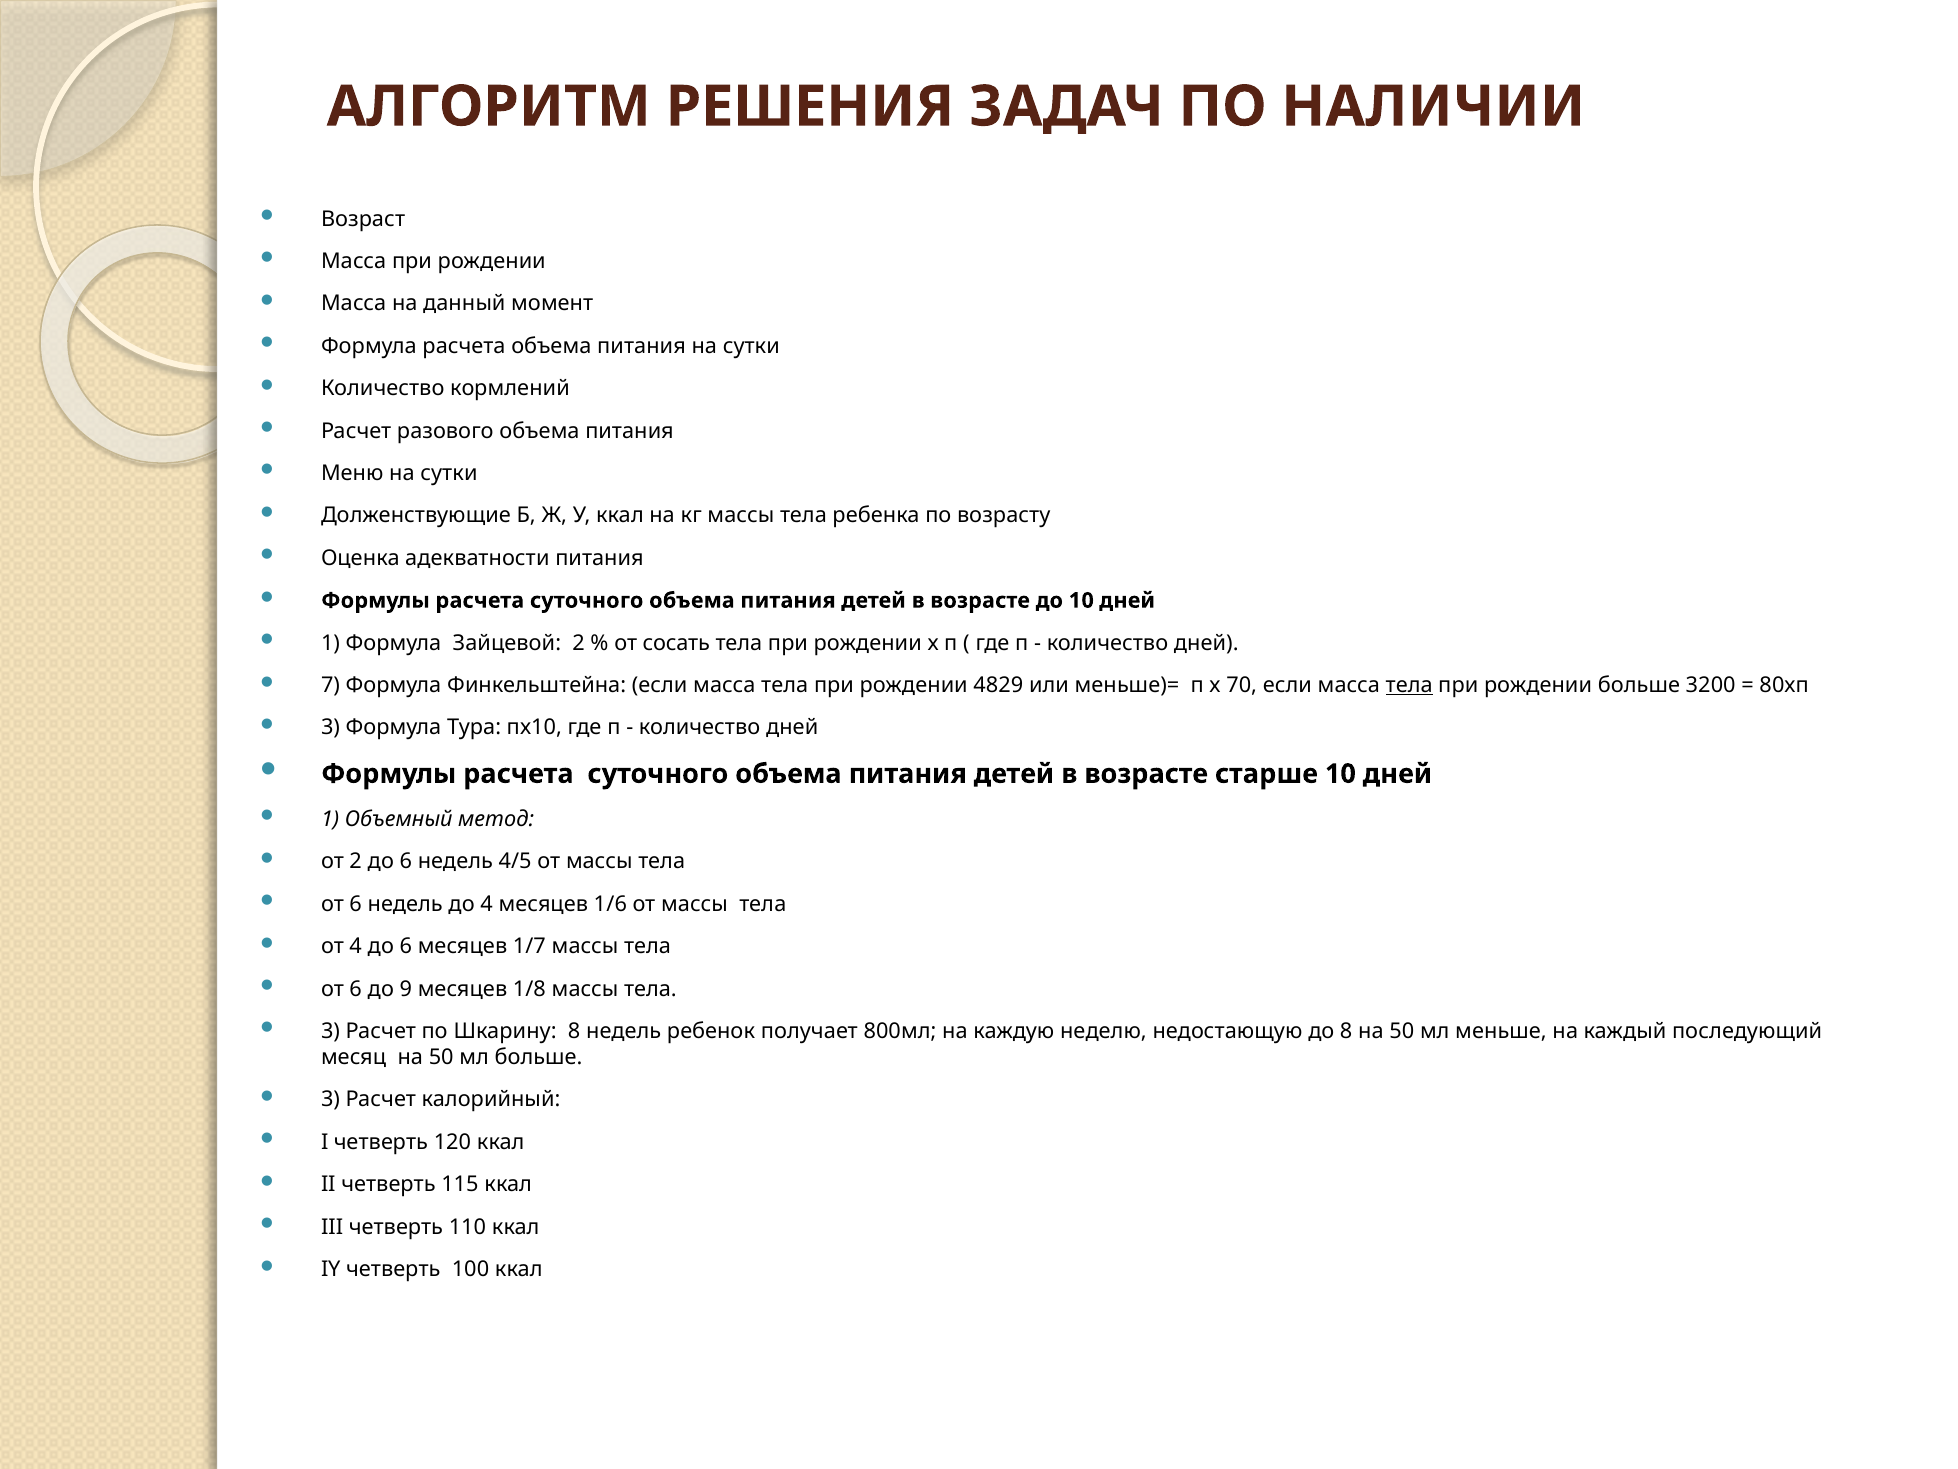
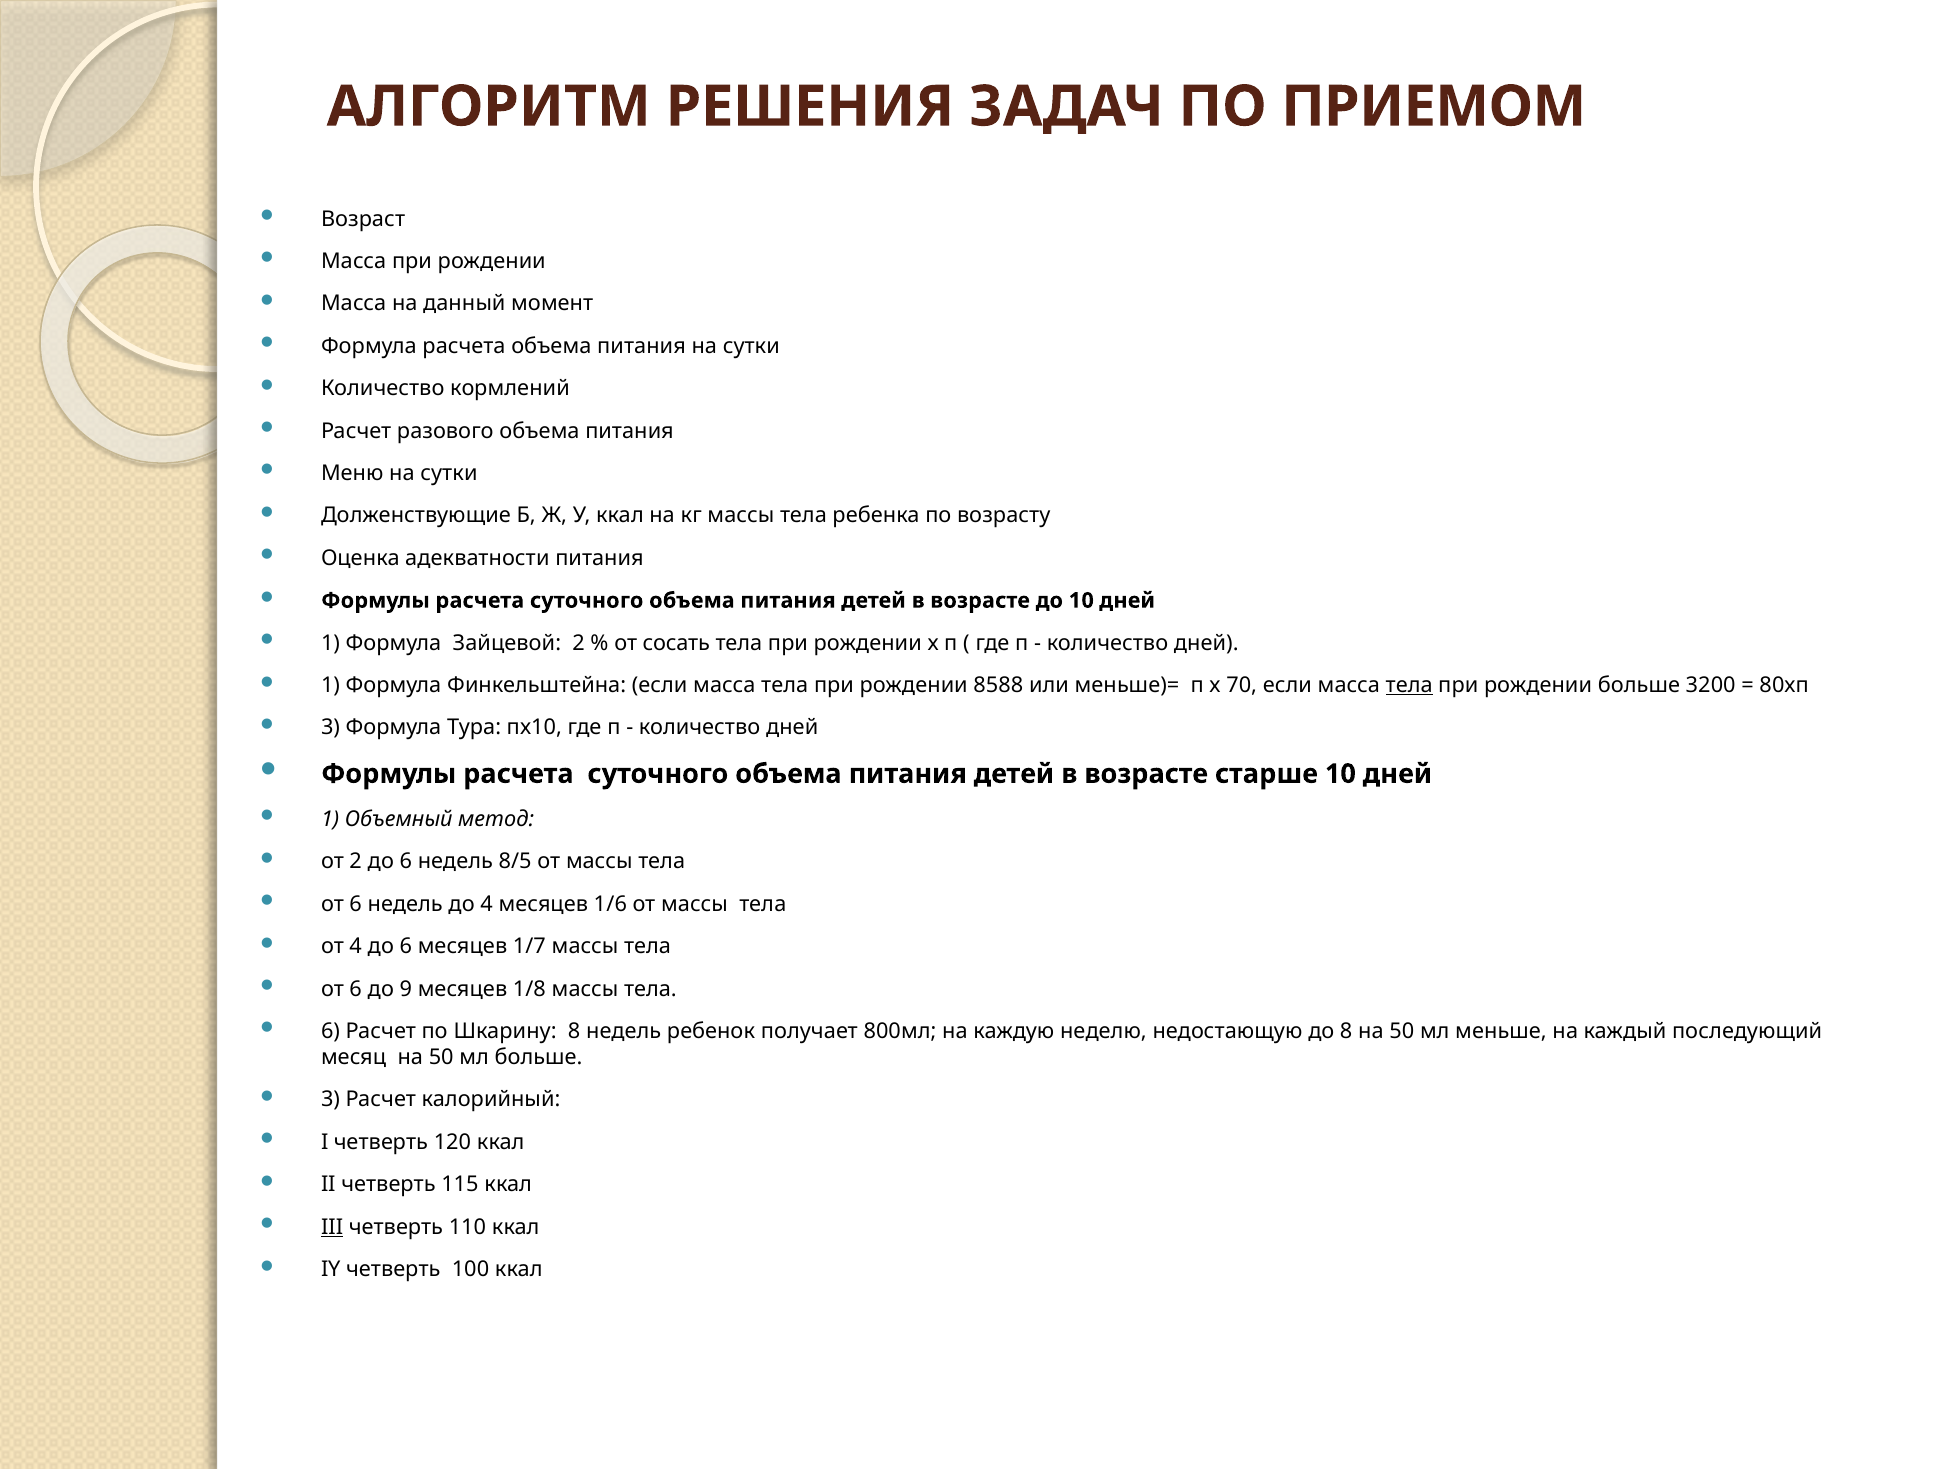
НАЛИЧИИ: НАЛИЧИИ -> ПРИЕМОМ (1434, 107)
7: 7 -> 1 (331, 685)
4829: 4829 -> 8588 (998, 685)
4/5: 4/5 -> 8/5 (515, 861)
3: 3 -> 6 (331, 1031)
III underline: none -> present (332, 1227)
